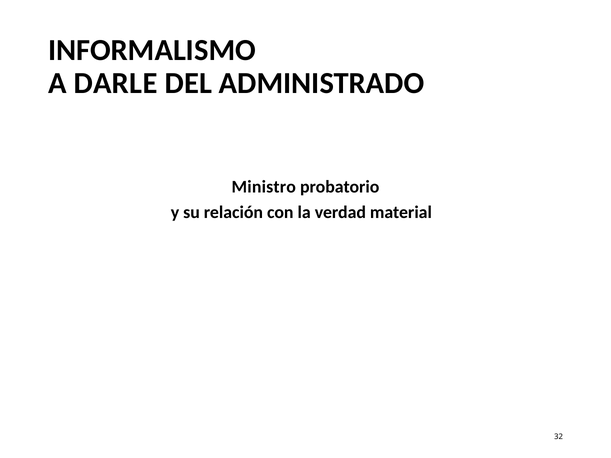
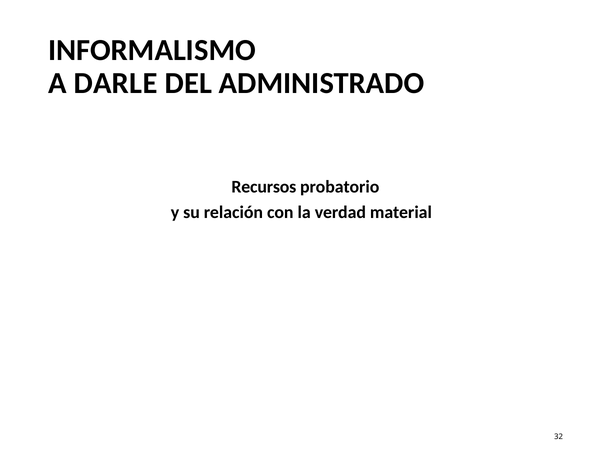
Ministro: Ministro -> Recursos (264, 187)
